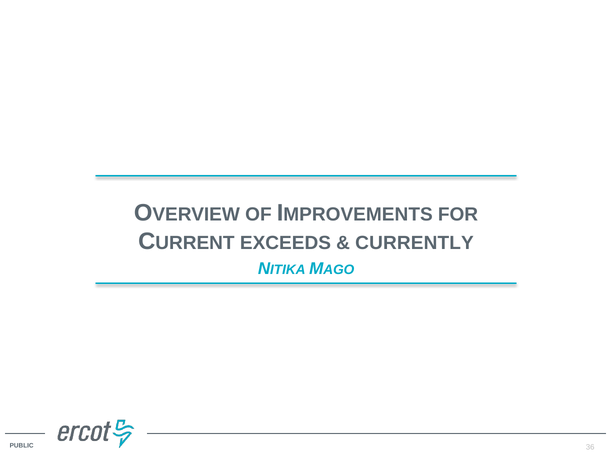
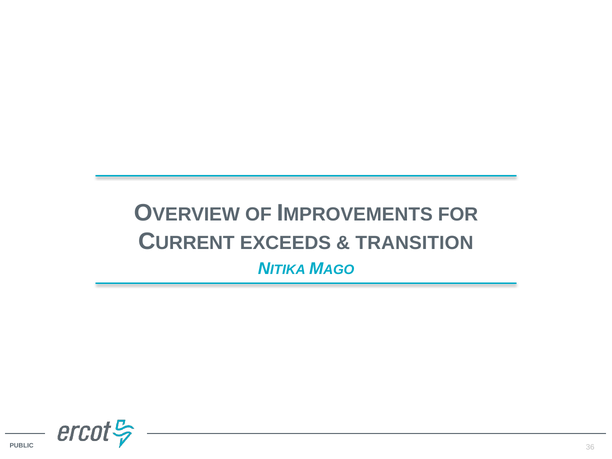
CURRENTLY: CURRENTLY -> TRANSITION (414, 243)
